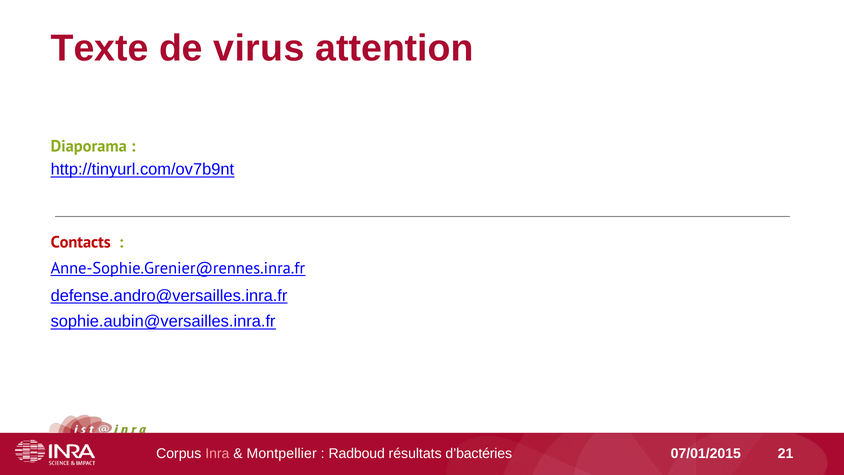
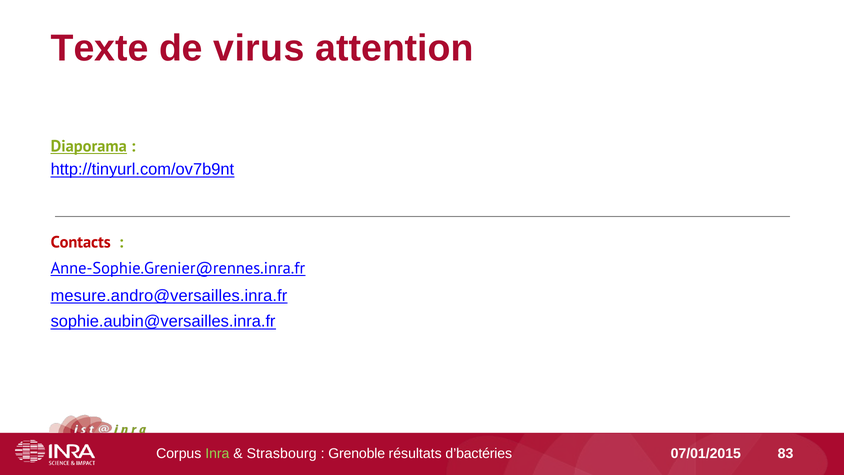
Diaporama underline: none -> present (89, 146)
defense.andro@versailles.inra.fr: defense.andro@versailles.inra.fr -> mesure.andro@versailles.inra.fr (169, 296)
Inra colour: pink -> light green (217, 454)
Montpellier: Montpellier -> Strasbourg (282, 454)
Radboud: Radboud -> Grenoble (357, 454)
21: 21 -> 83 (786, 454)
